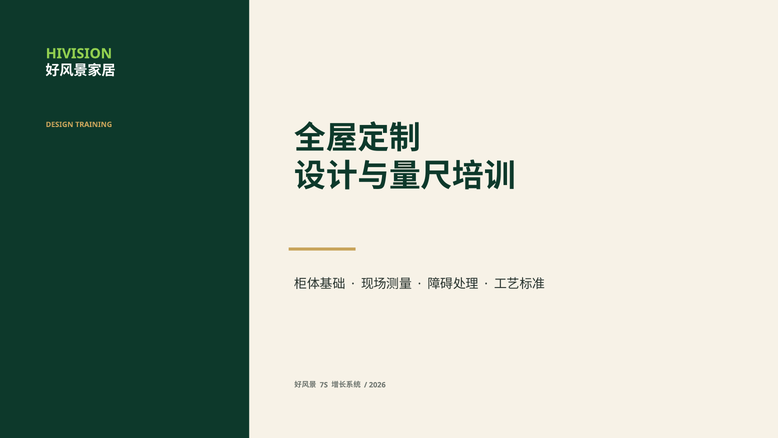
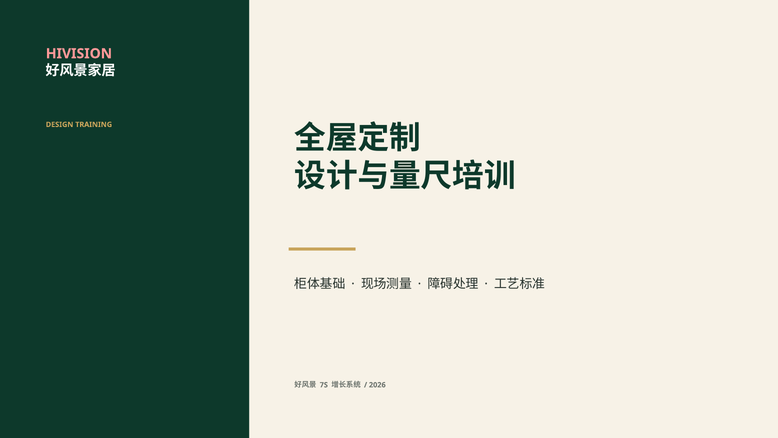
HIVISION colour: light green -> pink (79, 54)
